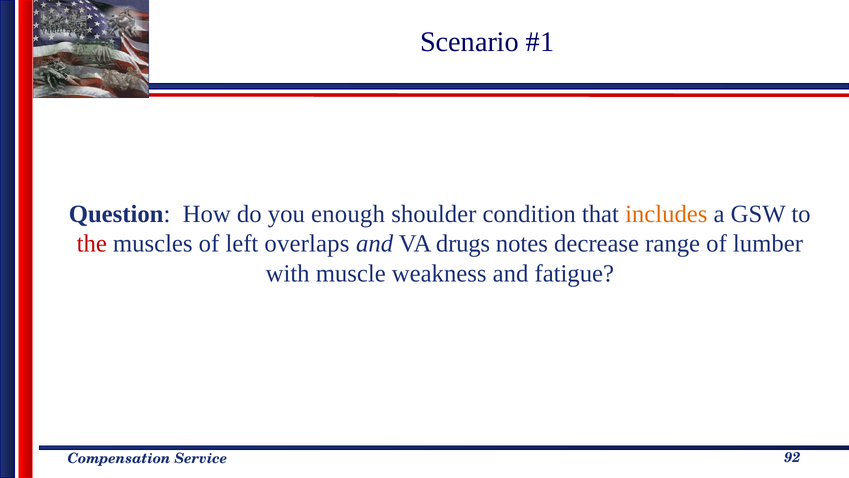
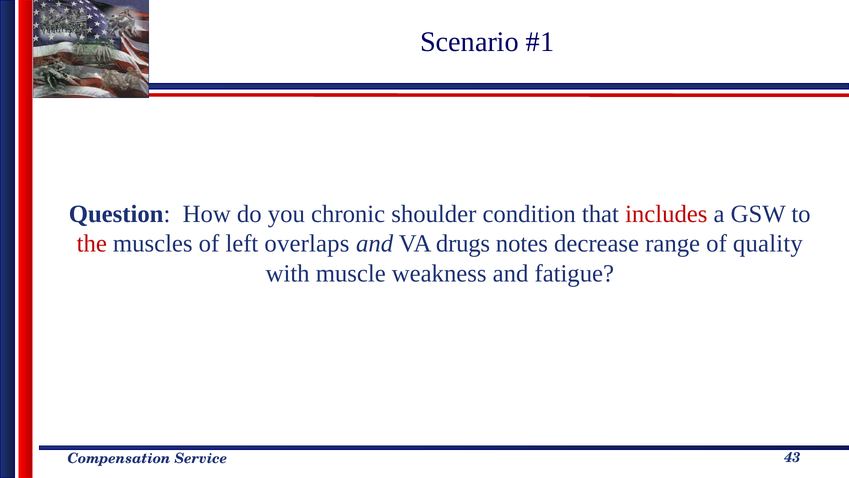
enough: enough -> chronic (348, 214)
includes colour: orange -> red (666, 214)
lumber: lumber -> quality (768, 244)
92: 92 -> 43 (792, 457)
